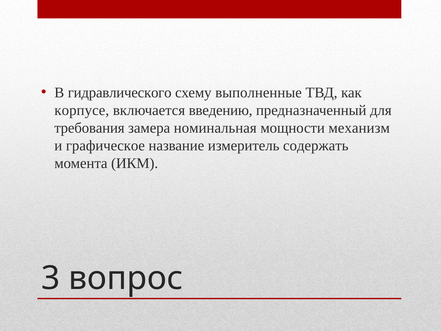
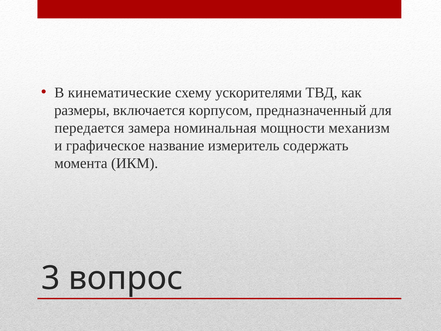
гидравлического: гидравлического -> кинематические (120, 93)
выполненные: выполненные -> ускорителями (259, 93)
корпусе: корпусе -> размеры (82, 110)
введению: введению -> корпусом (221, 110)
требования: требования -> передается (89, 128)
